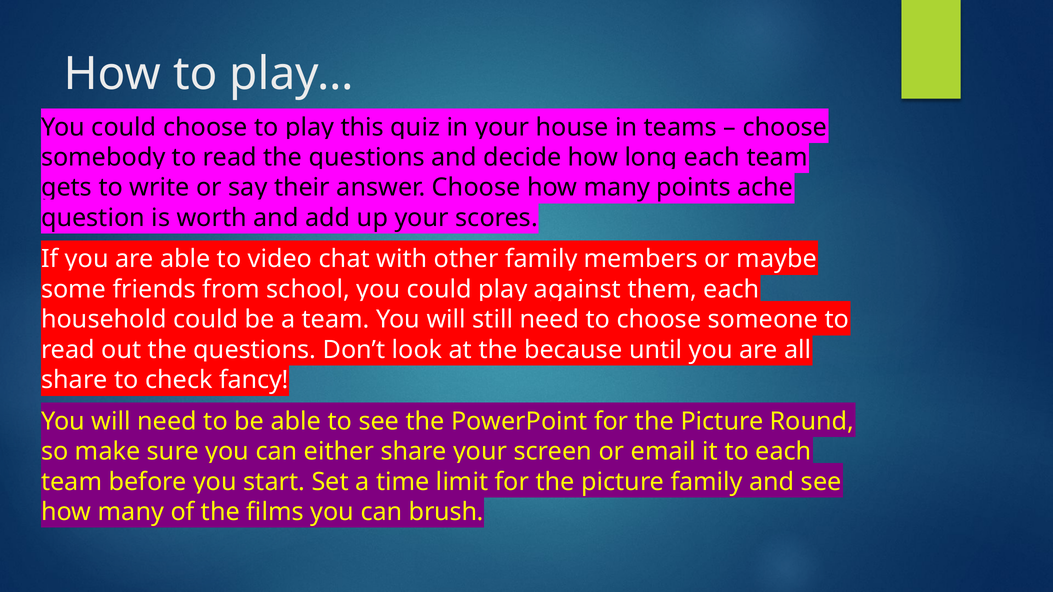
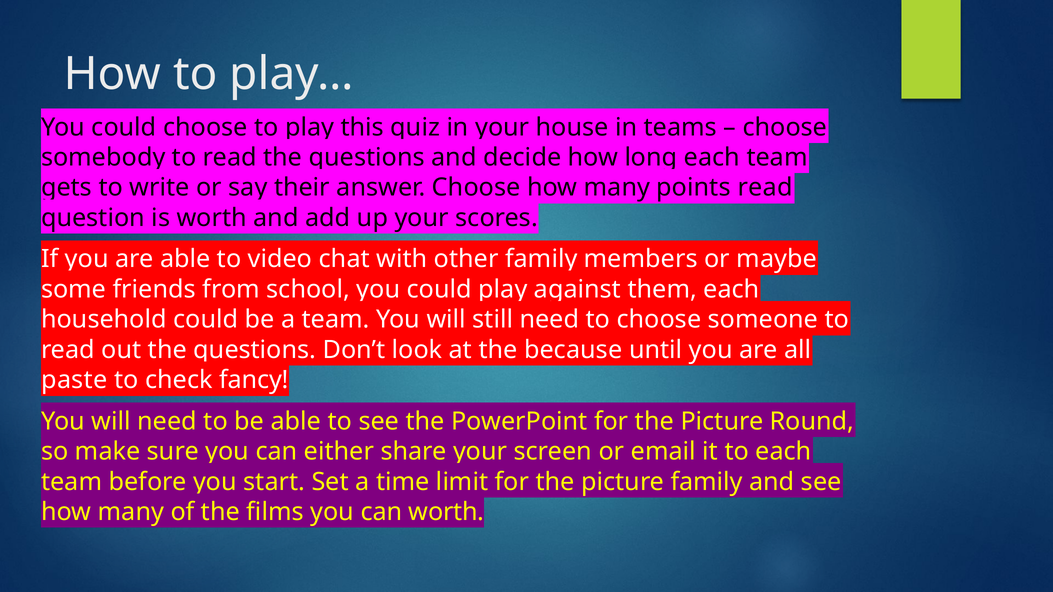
points ache: ache -> read (765, 188)
share: share -> paste (74, 380)
can brush: brush -> worth (446, 512)
